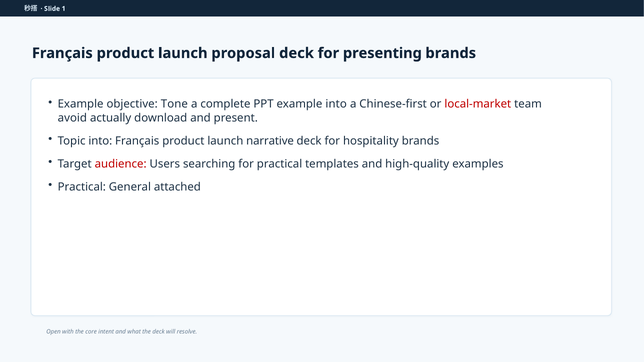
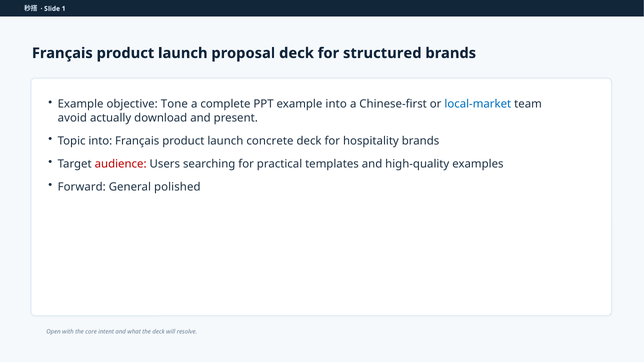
presenting: presenting -> structured (382, 53)
local-market colour: red -> blue (478, 104)
narrative: narrative -> concrete (270, 141)
Practical: Practical -> Forward (82, 187)
attached: attached -> polished (177, 187)
